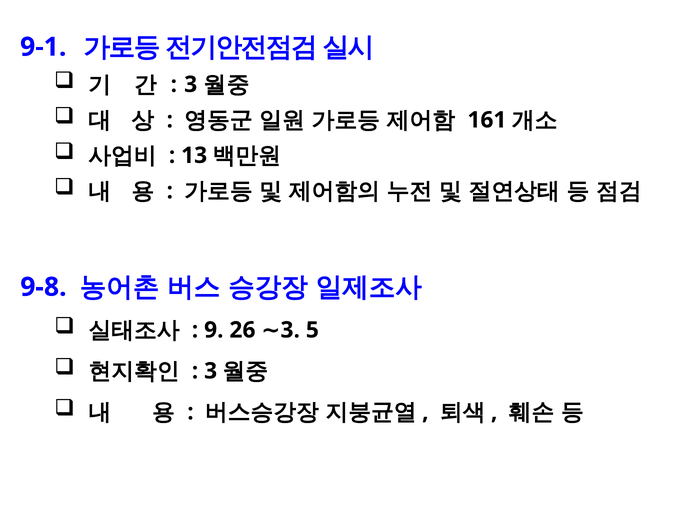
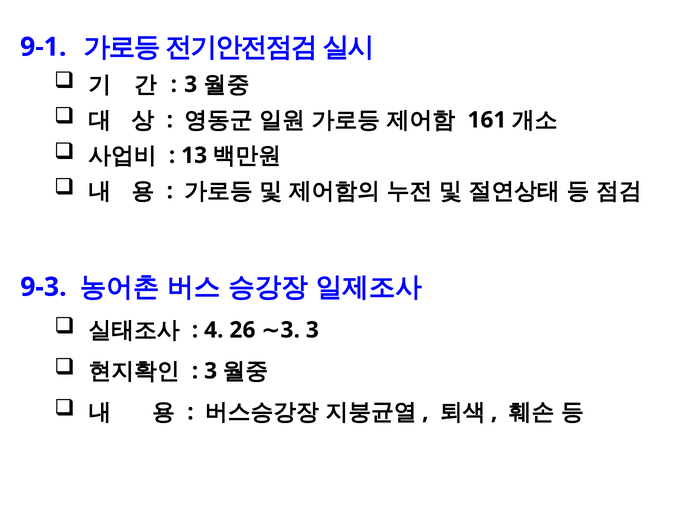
9-8: 9-8 -> 9-3 (43, 287)
9: 9 -> 4 (214, 330)
5: 5 -> 3 (312, 330)
